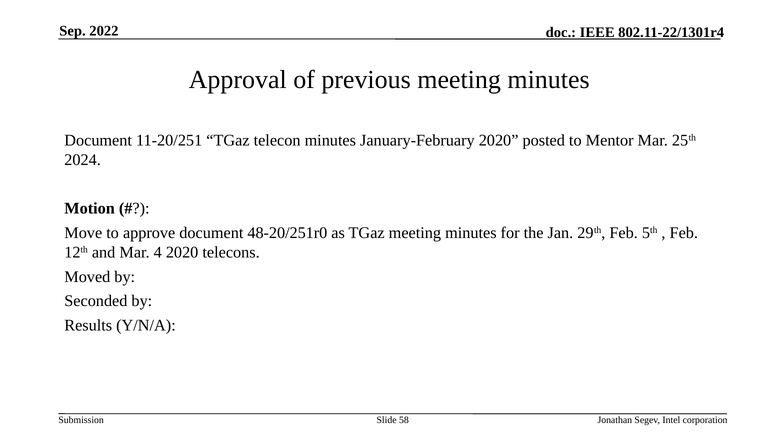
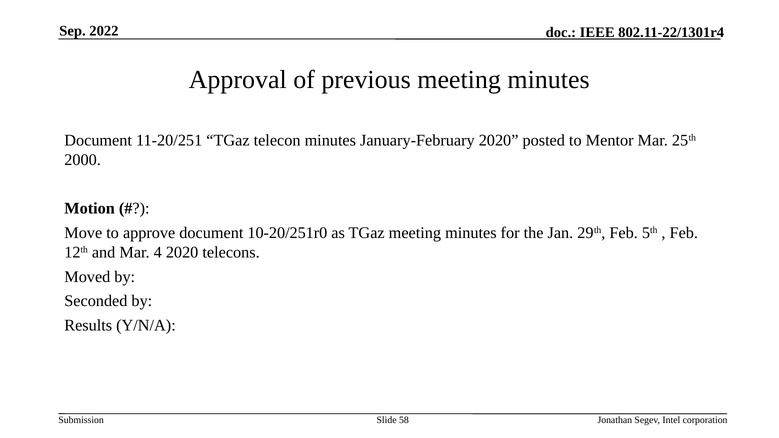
2024: 2024 -> 2000 (83, 160)
48-20/251r0: 48-20/251r0 -> 10-20/251r0 (287, 233)
